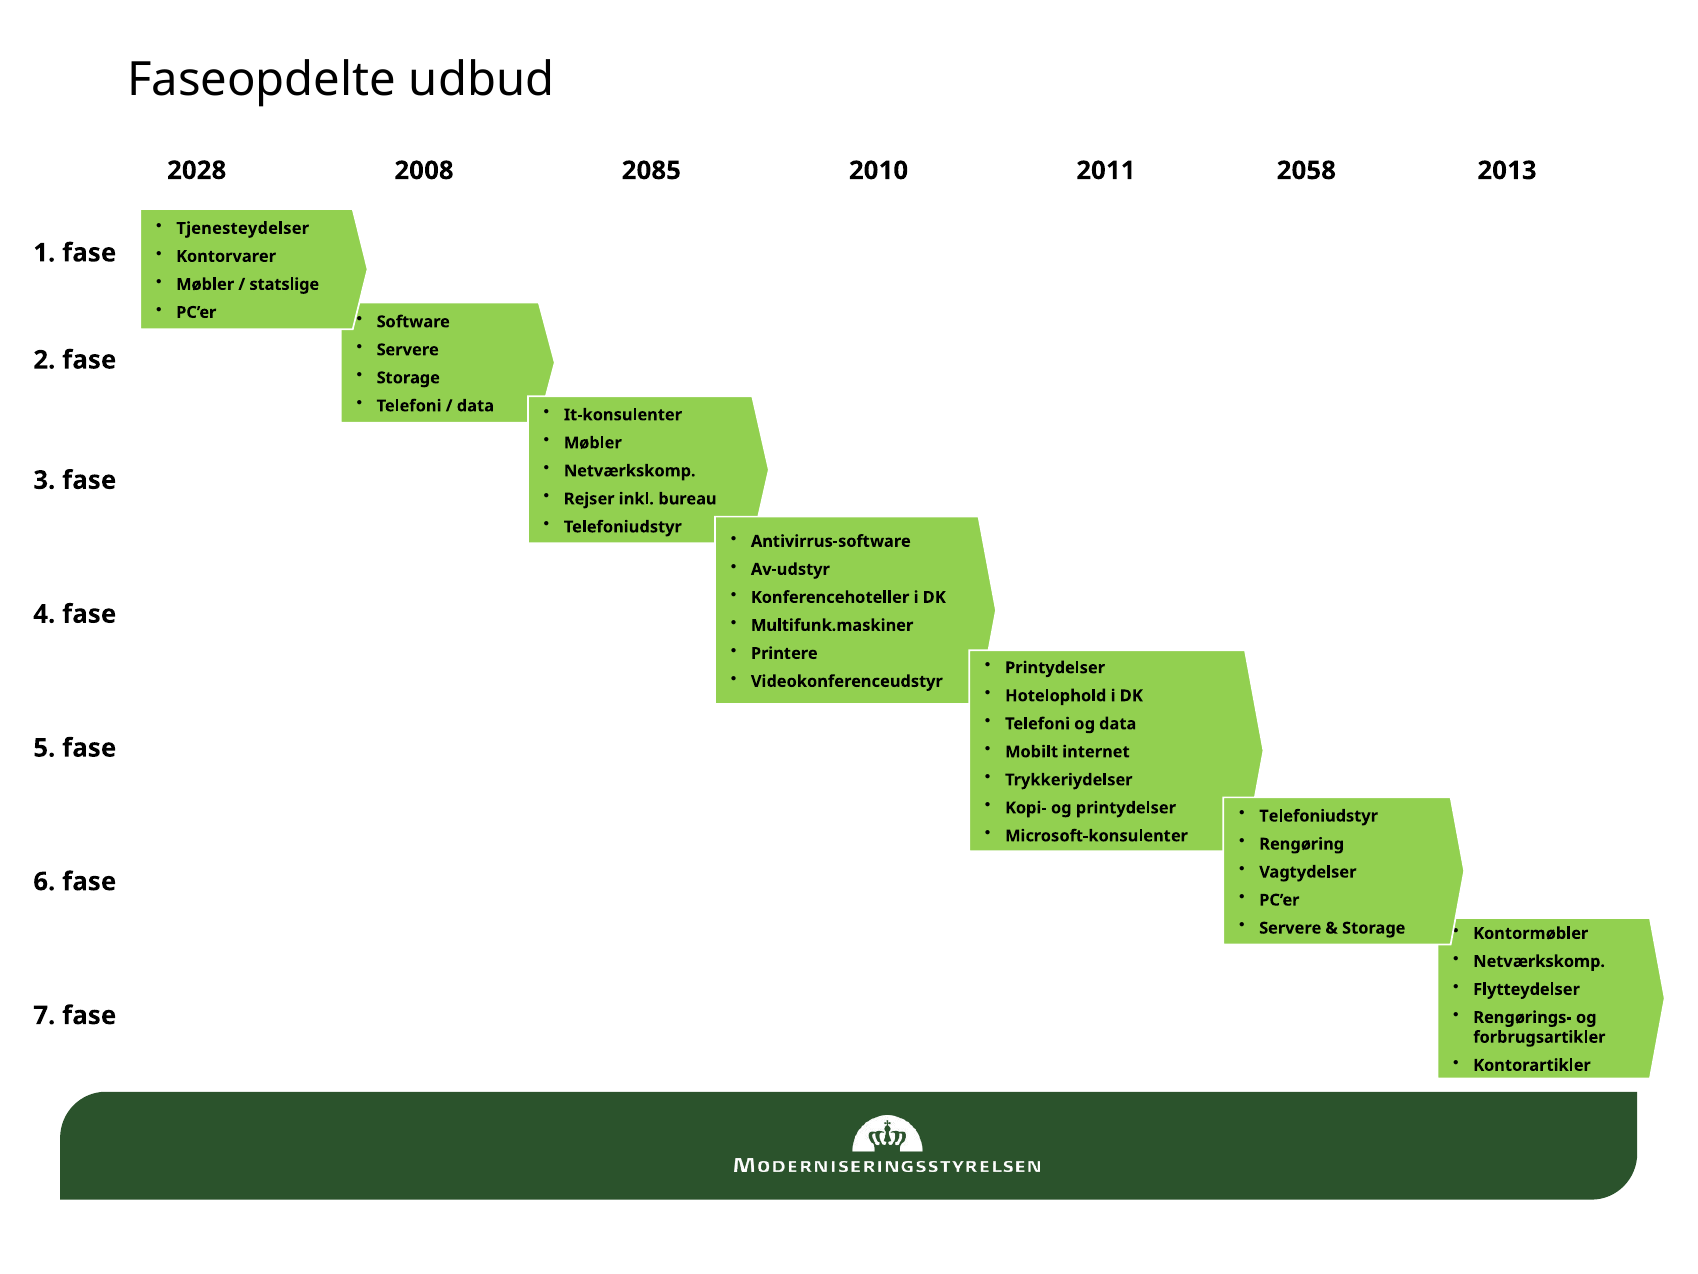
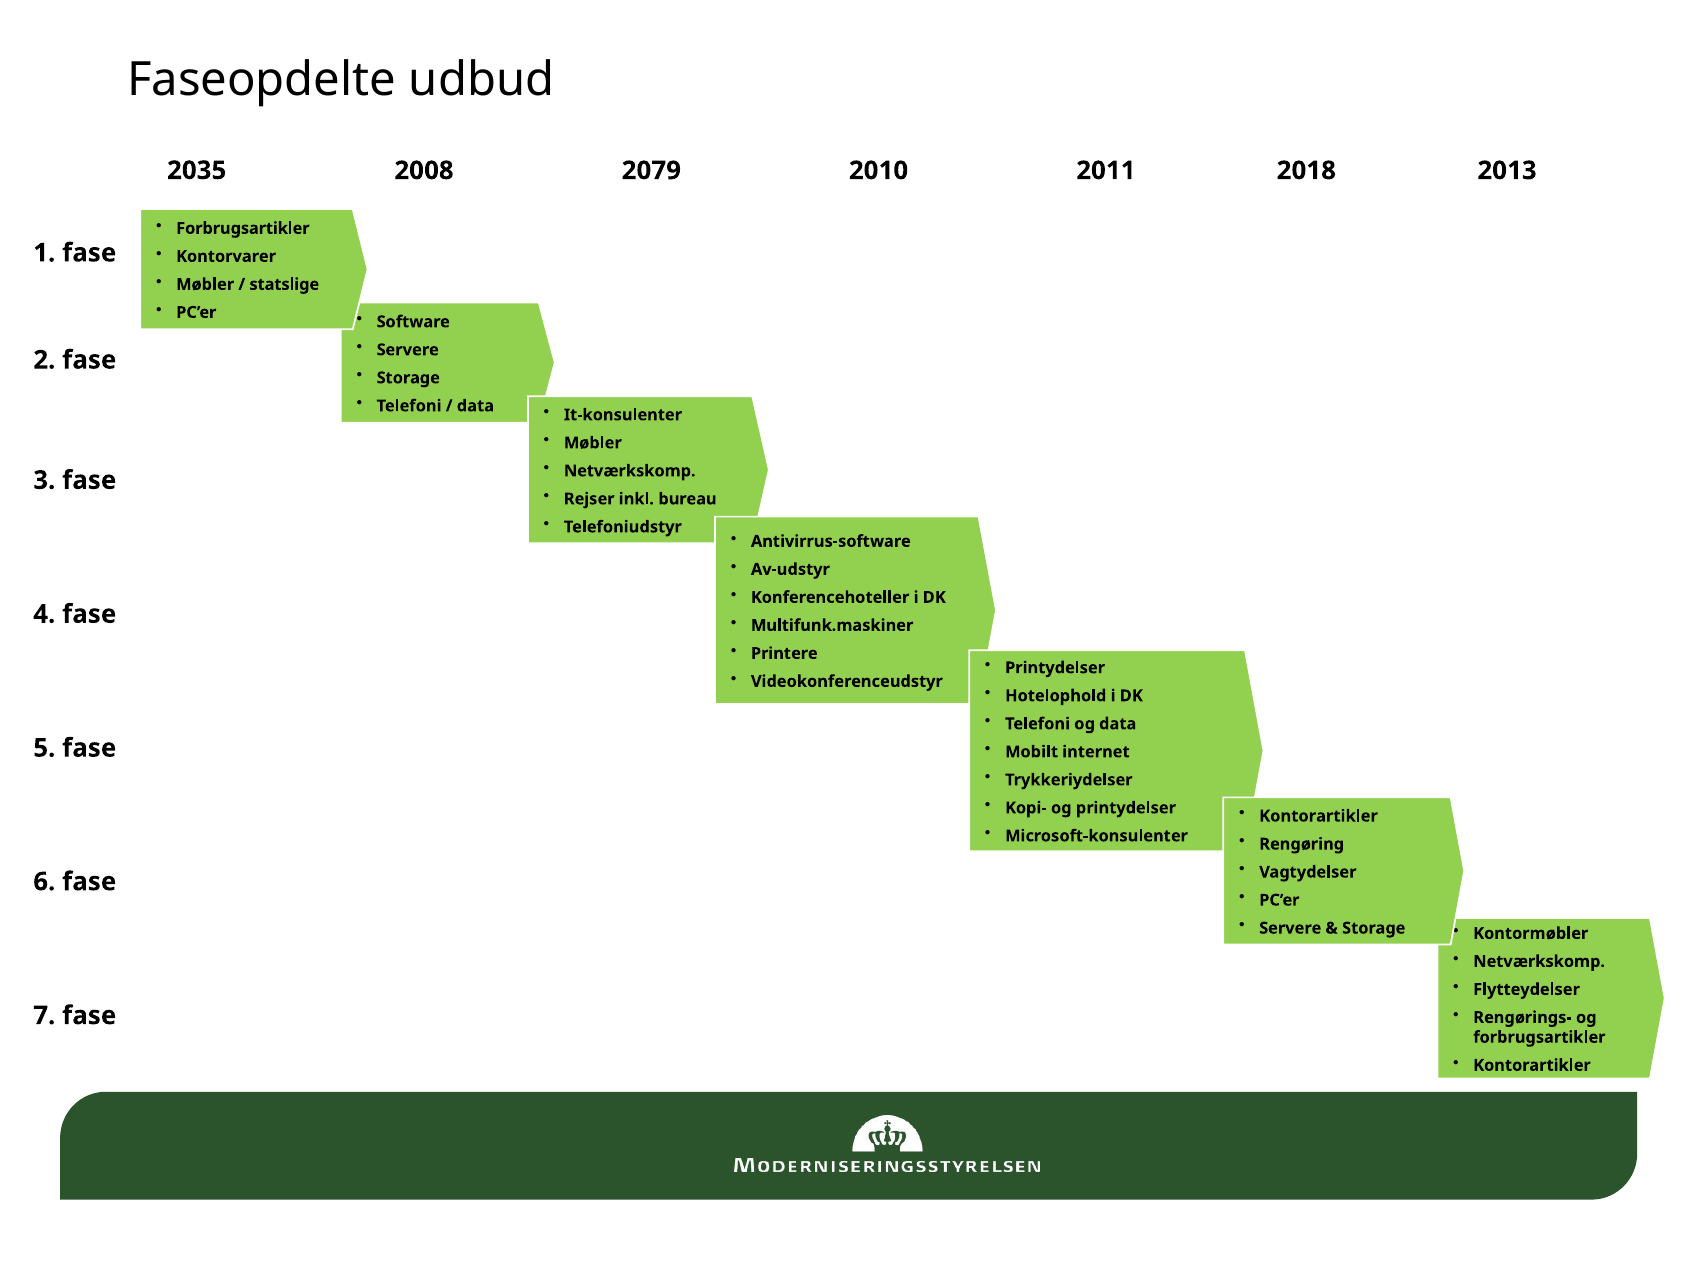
2028: 2028 -> 2035 (197, 170)
2085: 2085 -> 2079 (651, 171)
2058: 2058 -> 2018 (1306, 171)
Tjenesteydelser: Tjenesteydelser -> Forbrugsartikler (243, 228)
Telefoniudstyr: Telefoniudstyr -> Kontorartikler (1319, 816)
